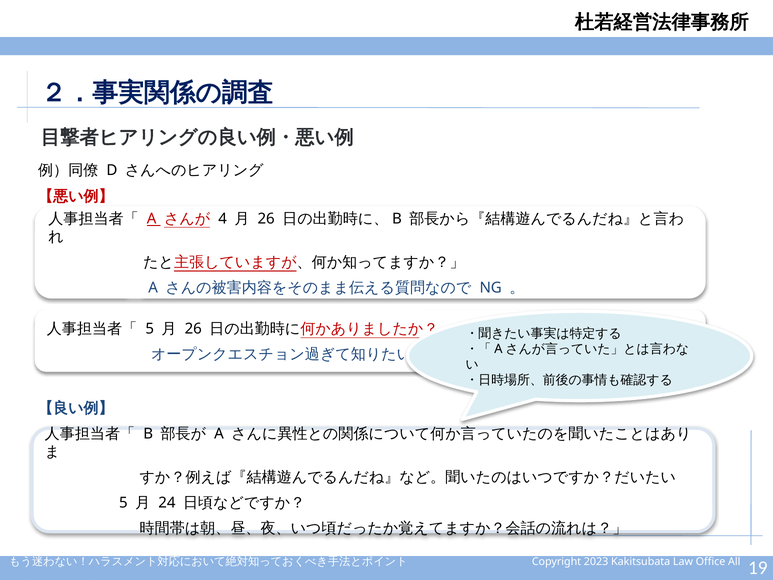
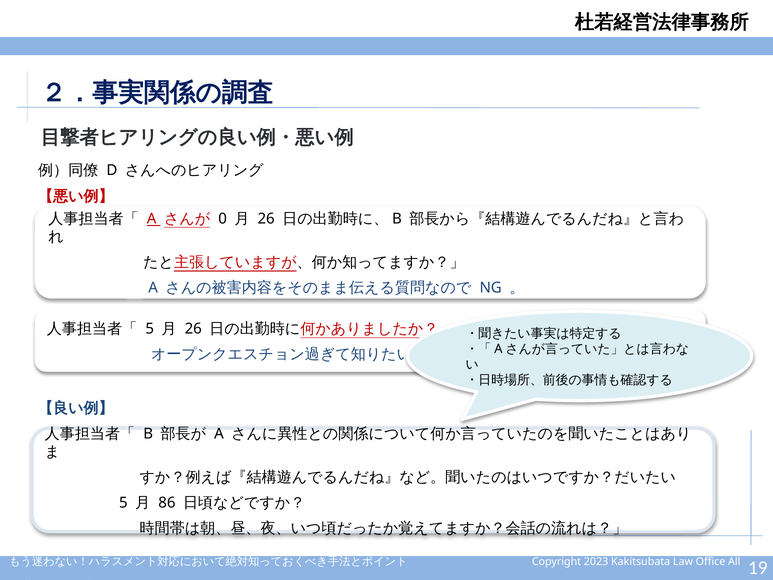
4: 4 -> 0 (223, 218)
24: 24 -> 86 (167, 503)
